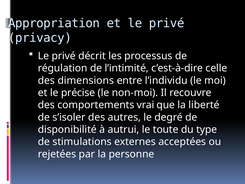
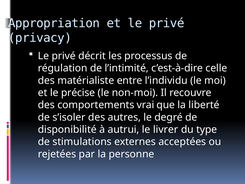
dimensions: dimensions -> matérialiste (86, 80)
toute: toute -> livrer (166, 129)
